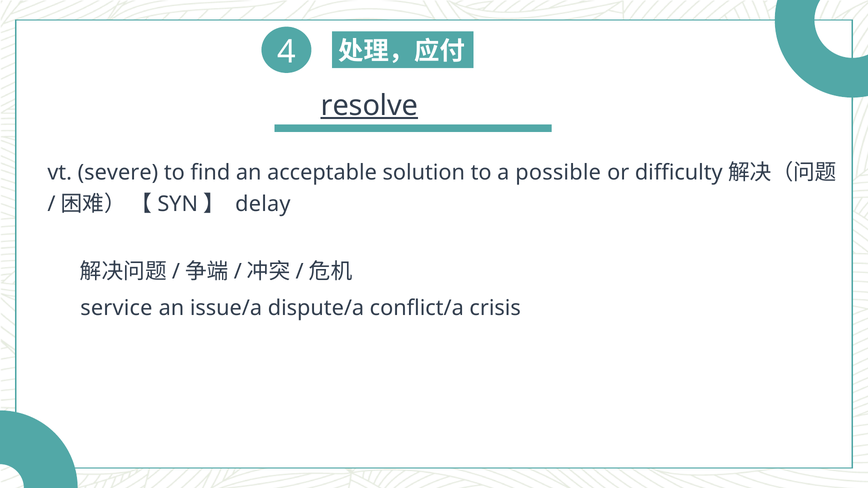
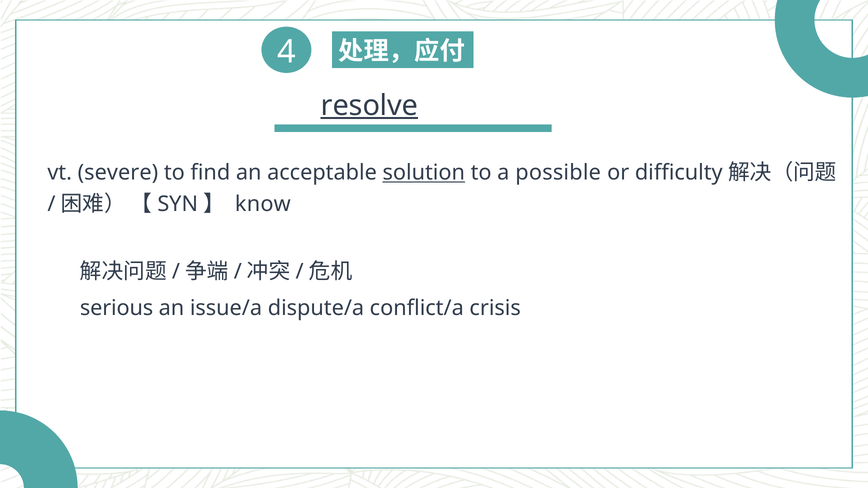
solution underline: none -> present (424, 173)
delay: delay -> know (263, 204)
service: service -> serious (117, 308)
